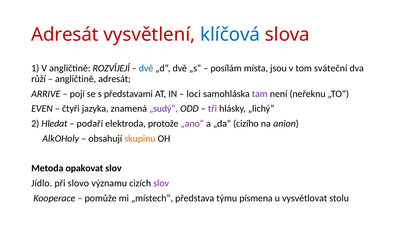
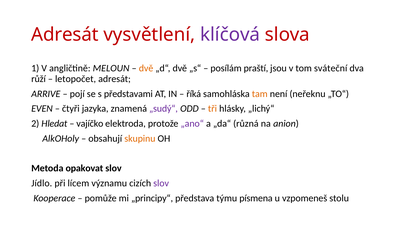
klíčová colour: blue -> purple (230, 34)
ROZVÍJEJÍ: ROZVÍJEJÍ -> MELOUN (111, 68)
dvě colour: blue -> orange (146, 68)
místa: místa -> praští (256, 68)
angličtině: angličtině -> letopočet (76, 79)
loci: loci -> říká (194, 94)
tam colour: purple -> orange (260, 94)
tři colour: purple -> orange (212, 109)
podaří: podaří -> vajíčko (90, 123)
cizího: cizího -> různá (246, 123)
slovo: slovo -> lícem (78, 183)
„místech“: „místech“ -> „principy“ (152, 198)
vysvětlovat: vysvětlovat -> vzpomeneš (305, 198)
